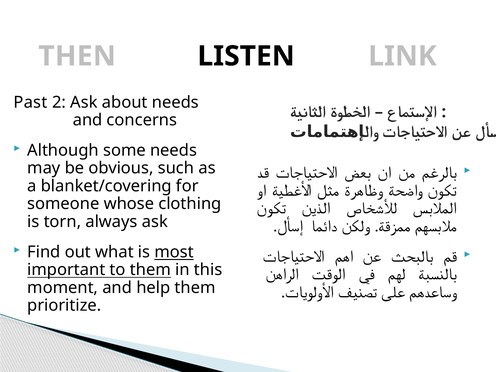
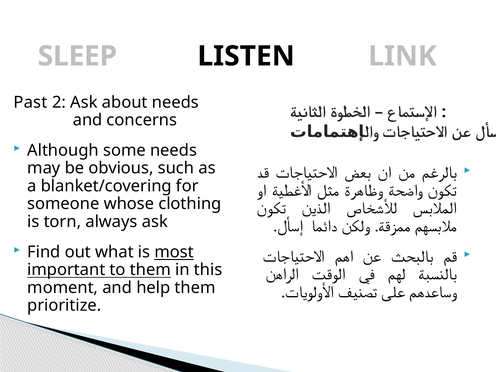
THEN: THEN -> SLEEP (77, 56)
